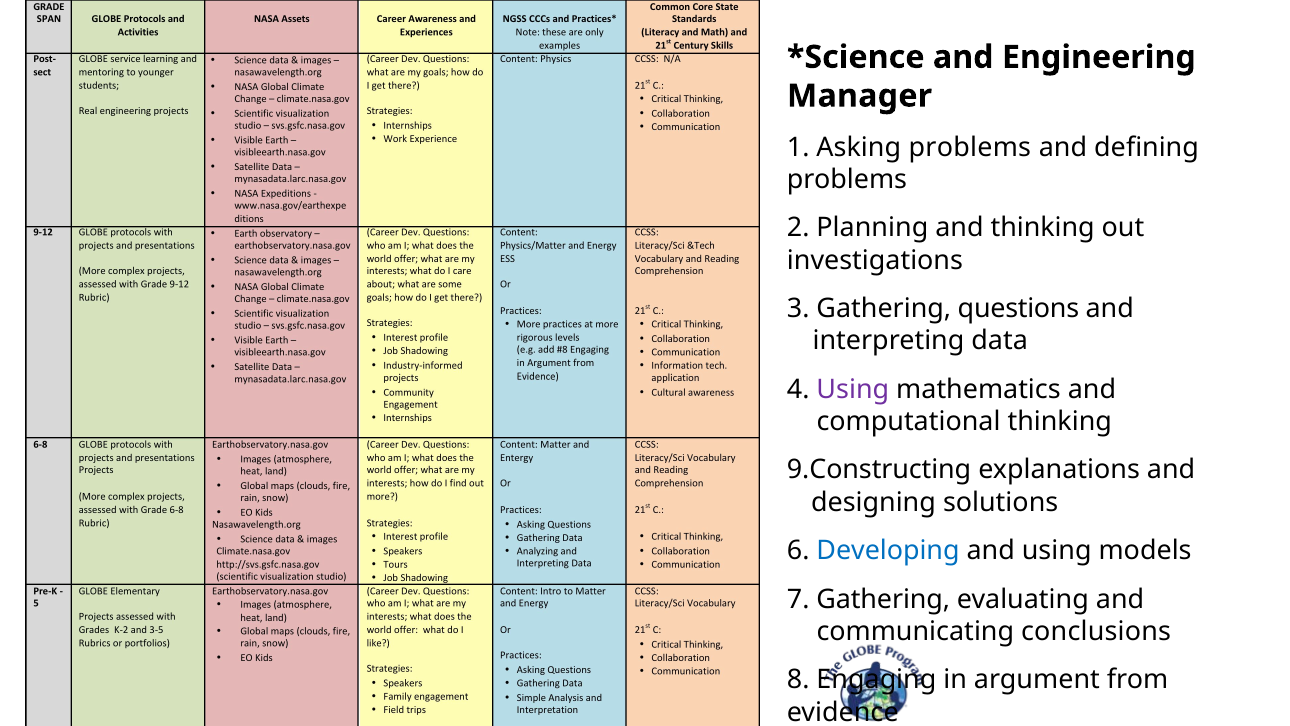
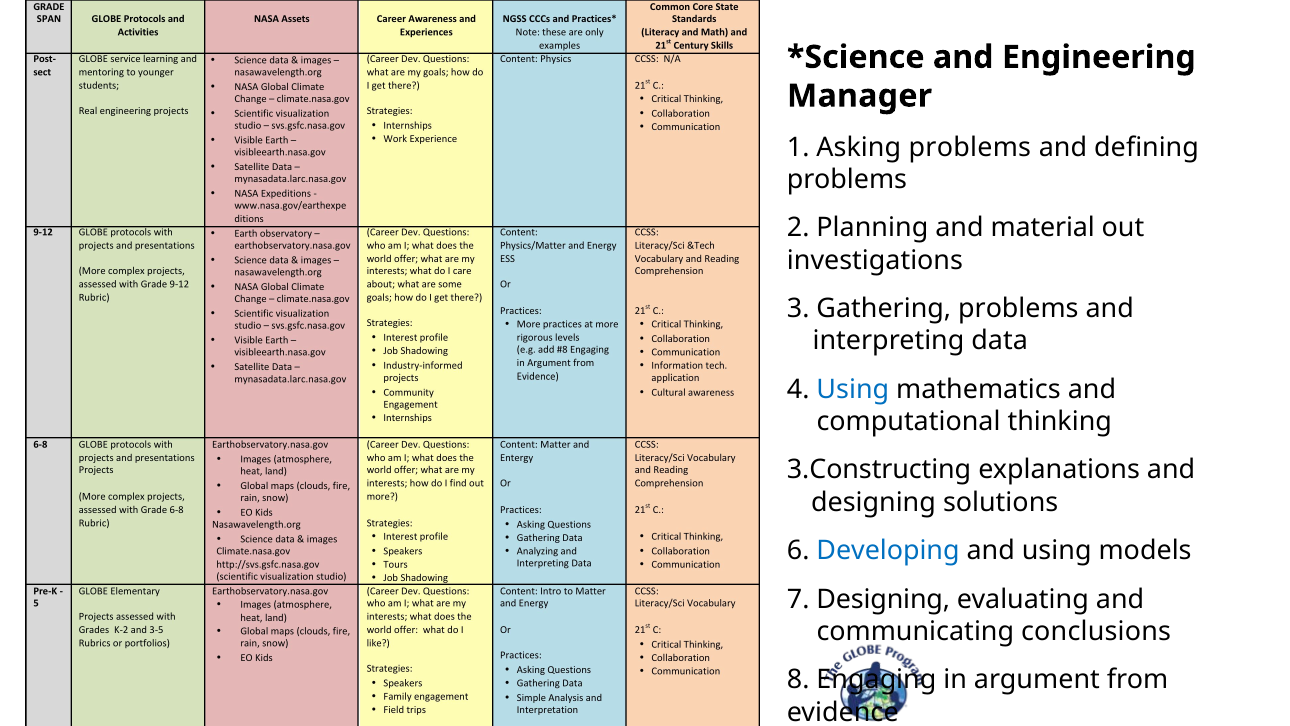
and thinking: thinking -> material (1043, 228)
Gathering questions: questions -> problems (1018, 308)
Using colour: purple -> blue (853, 389)
9.Constructing: 9.Constructing -> 3.Constructing (879, 470)
7 Gathering: Gathering -> Designing (883, 599)
